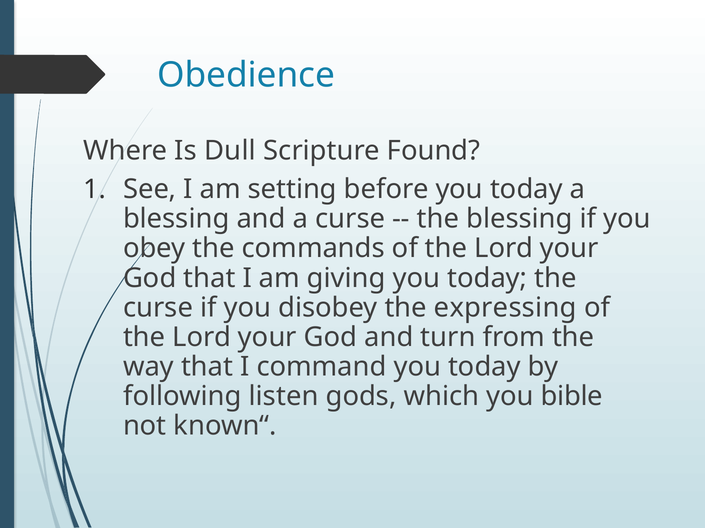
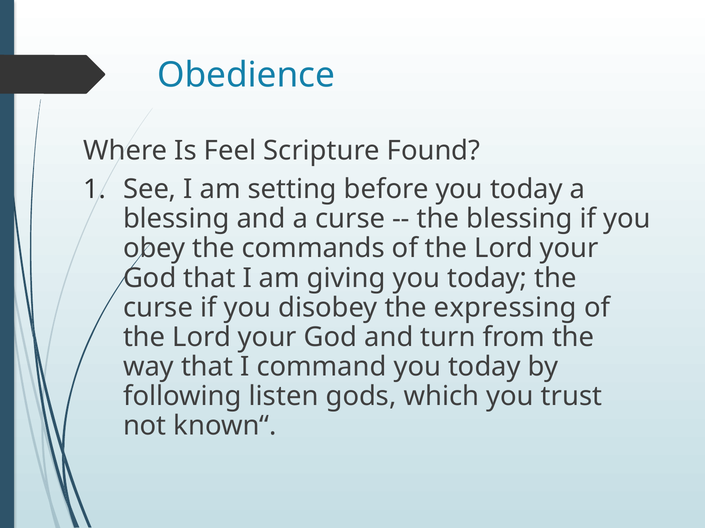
Dull: Dull -> Feel (230, 151)
bible: bible -> trust (572, 397)
